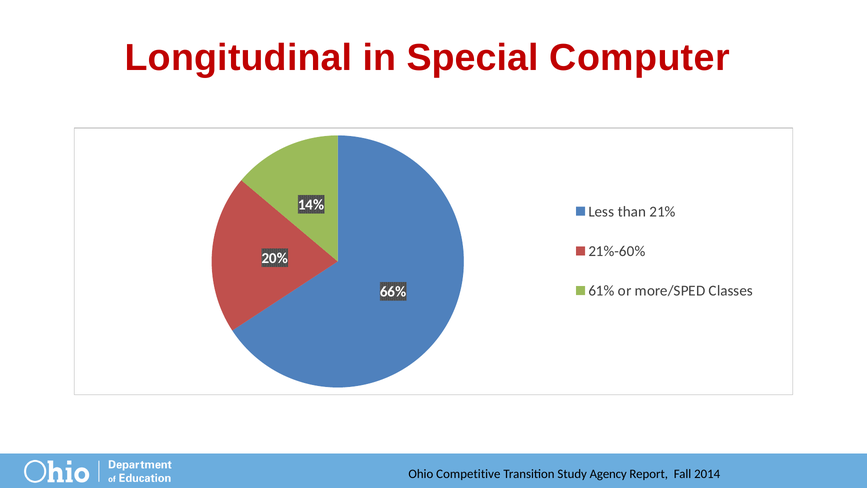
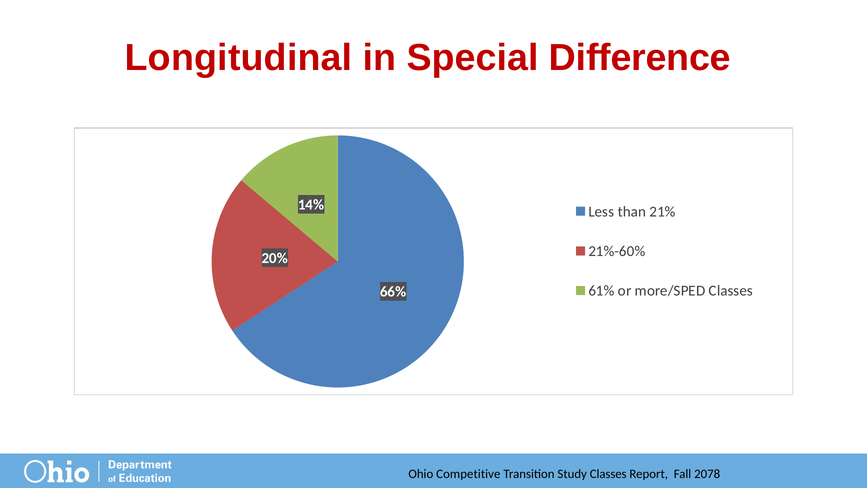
Computer: Computer -> Difference (640, 58)
Study Agency: Agency -> Classes (608, 474)
2014: 2014 -> 2078 (707, 474)
